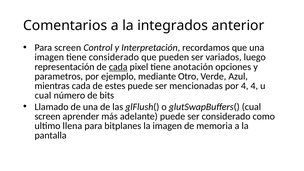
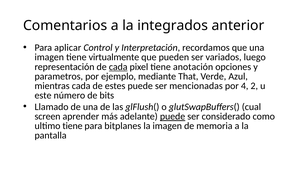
Para screen: screen -> aplicar (68, 48)
tiene considerado: considerado -> virtualmente (114, 57)
Otro: Otro -> That (188, 76)
4 4: 4 -> 2 (254, 86)
cual: cual -> este (43, 95)
puede underline: none -> present (173, 116)
ultimo llena: llena -> tiene (72, 126)
